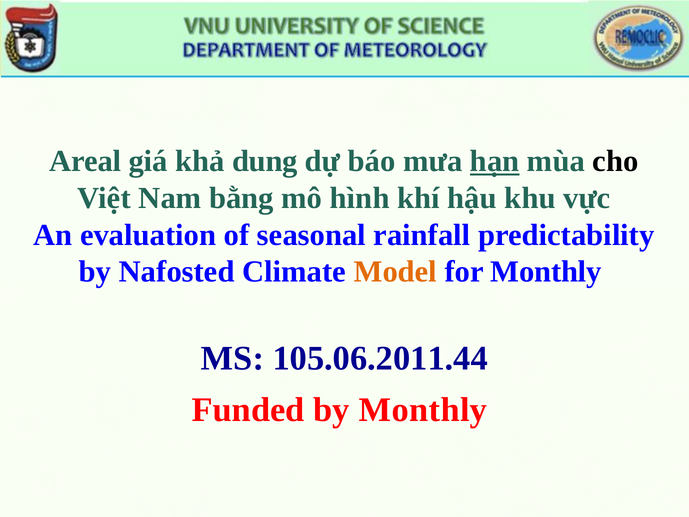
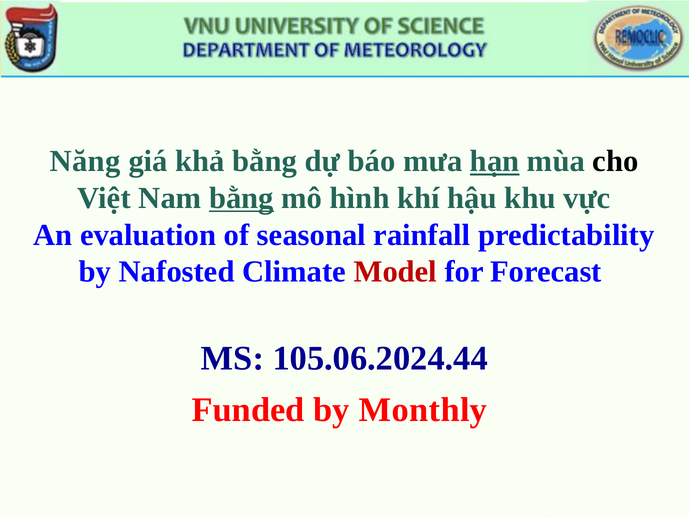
Areal: Areal -> Năng (85, 161)
khả dung: dung -> bằng (265, 161)
bằng underline: none -> present (241, 198)
Model colour: orange -> red (395, 272)
for Monthly: Monthly -> Forecast (546, 272)
105.06.2011.44: 105.06.2011.44 -> 105.06.2024.44 (380, 358)
